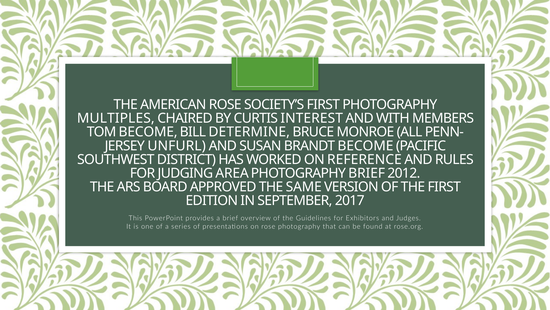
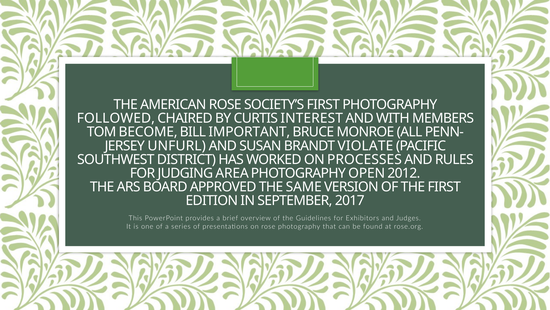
MULTIPLES: MULTIPLES -> FOLLOWED (116, 118)
DETERMINE: DETERMINE -> IMPORTANT (249, 132)
BRANDT BECOME: BECOME -> VIOLATE (365, 146)
REFERENCE: REFERENCE -> PROCESSES (364, 159)
PHOTOGRAPHY BRIEF: BRIEF -> OPEN (367, 173)
